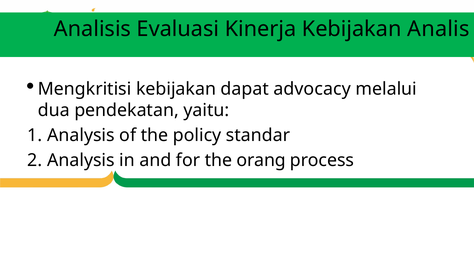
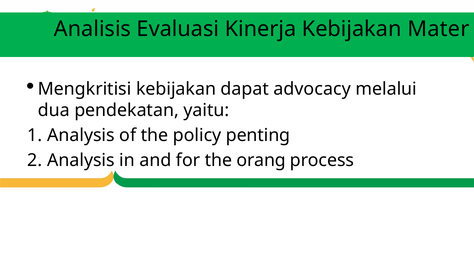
Analis: Analis -> Mater (438, 29)
standar: standar -> penting (258, 135)
